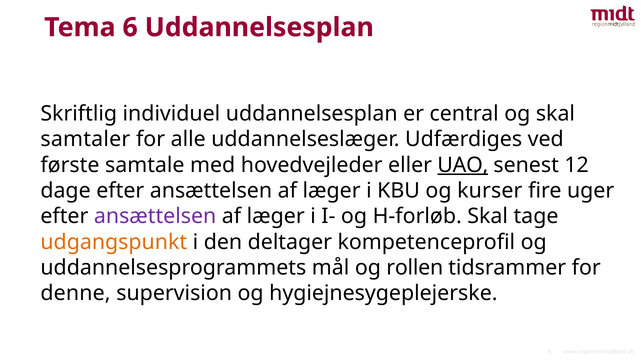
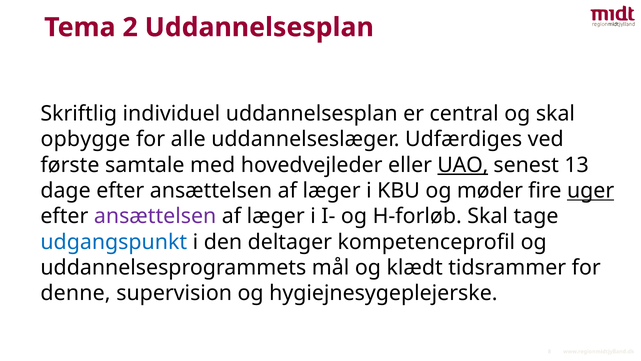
6: 6 -> 2 (130, 27)
samtaler: samtaler -> opbygge (85, 139)
12: 12 -> 13 (577, 165)
kurser: kurser -> møder (490, 190)
uger underline: none -> present (591, 190)
udgangspunkt colour: orange -> blue (114, 242)
rollen: rollen -> klædt (415, 267)
